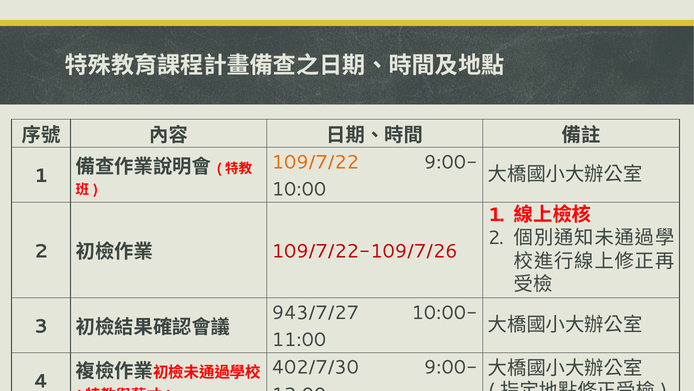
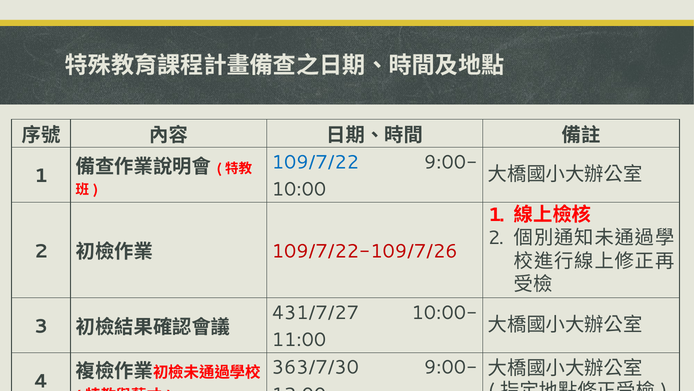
109/7/22 colour: orange -> blue (315, 162)
943/7/27: 943/7/27 -> 431/7/27 (315, 312)
402/7/30: 402/7/30 -> 363/7/30 (315, 367)
